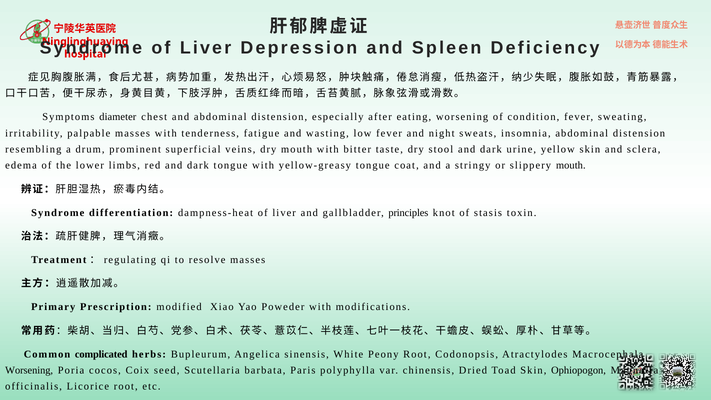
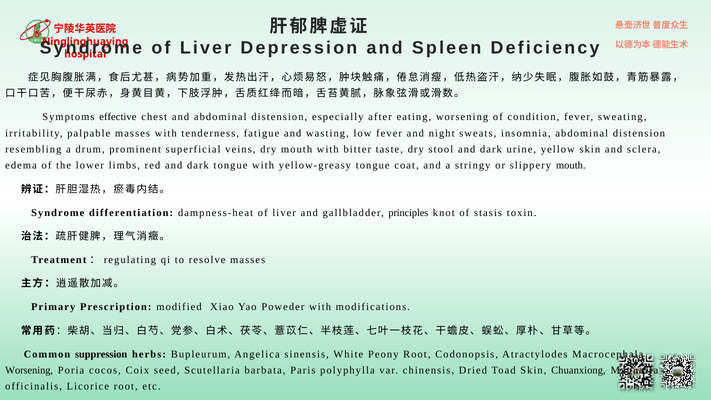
diameter: diameter -> effective (118, 117)
complicated: complicated -> suppression (101, 354)
Ophiopogon: Ophiopogon -> Chuanxiong (579, 370)
